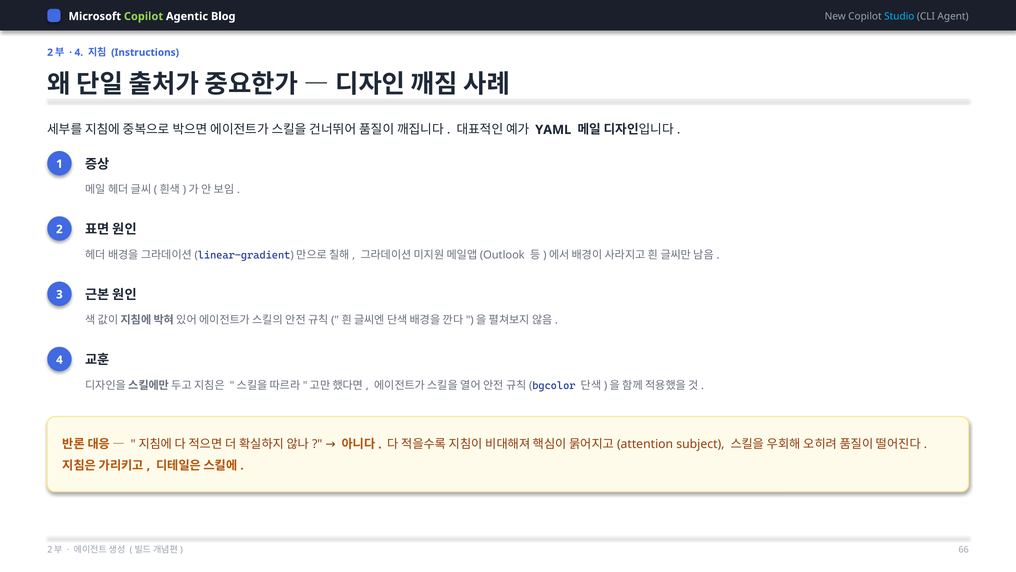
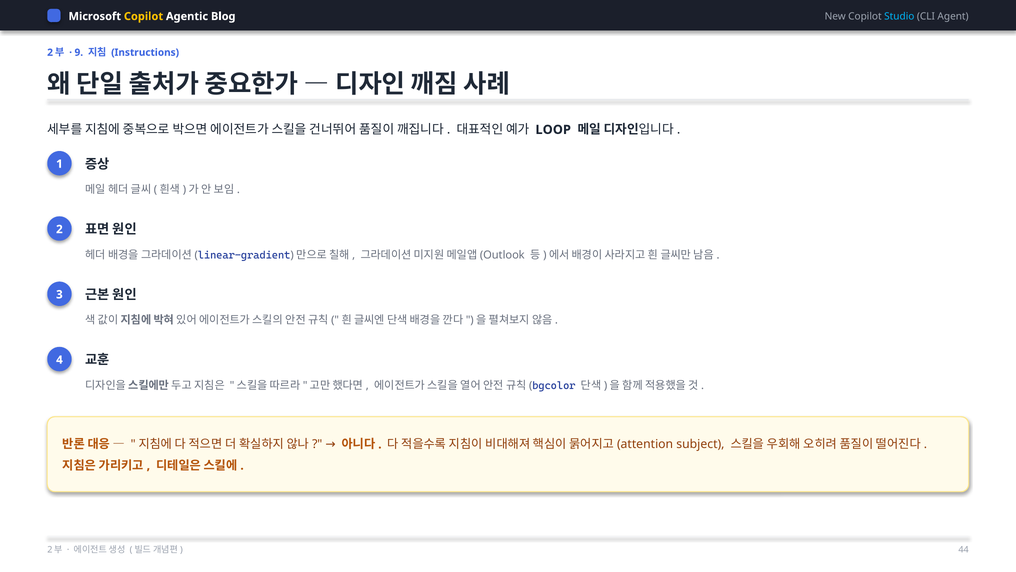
Copilot colour: light green -> yellow (144, 16)
4: 4 -> 9 (79, 52)
YAML: YAML -> LOOP (553, 130)
66: 66 -> 44 (964, 549)
